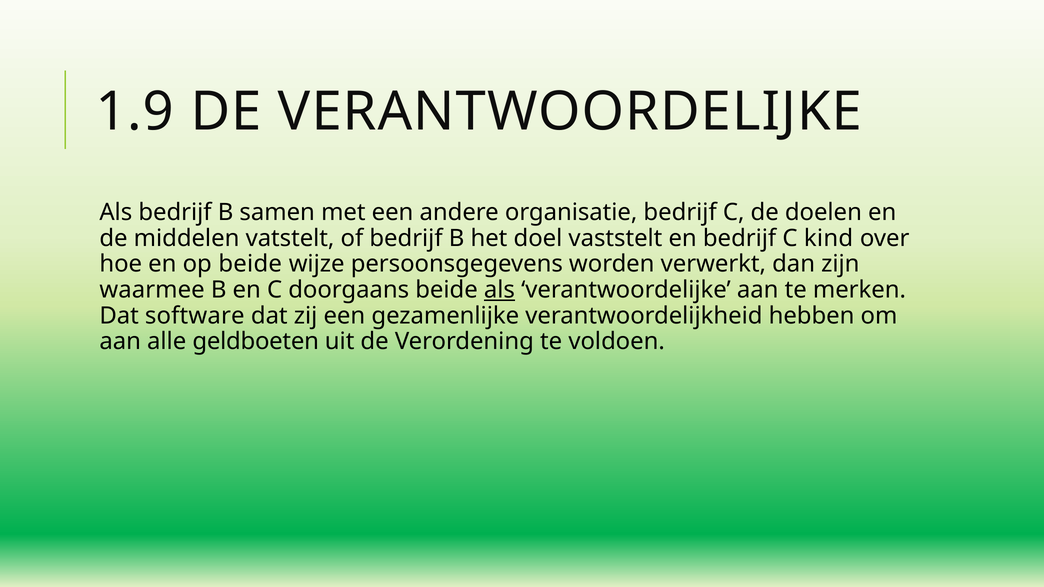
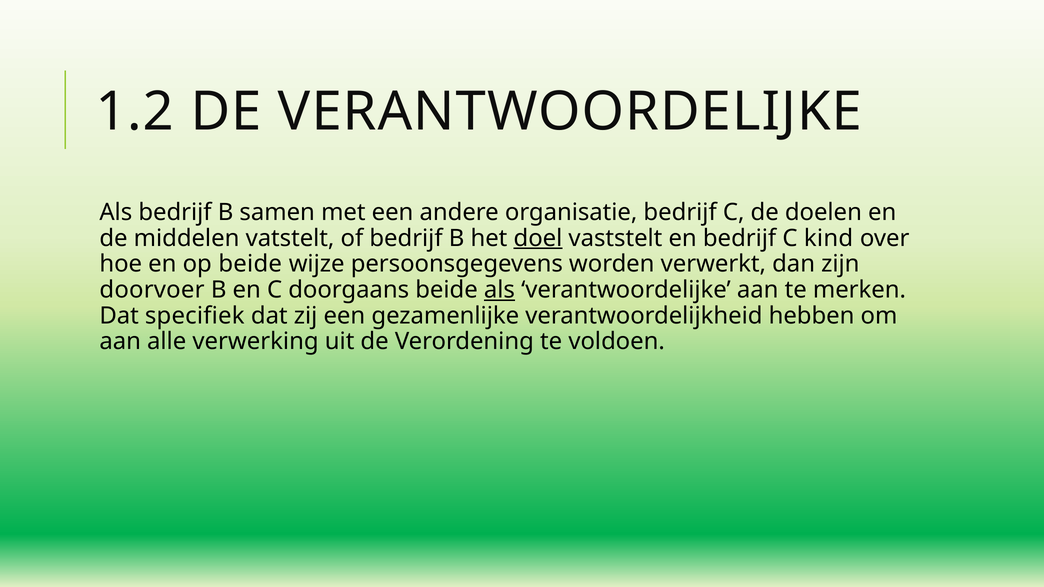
1.9: 1.9 -> 1.2 (135, 112)
doel underline: none -> present (538, 238)
waarmee: waarmee -> doorvoer (152, 290)
software: software -> specifiek (195, 316)
geldboeten: geldboeten -> verwerking (256, 342)
